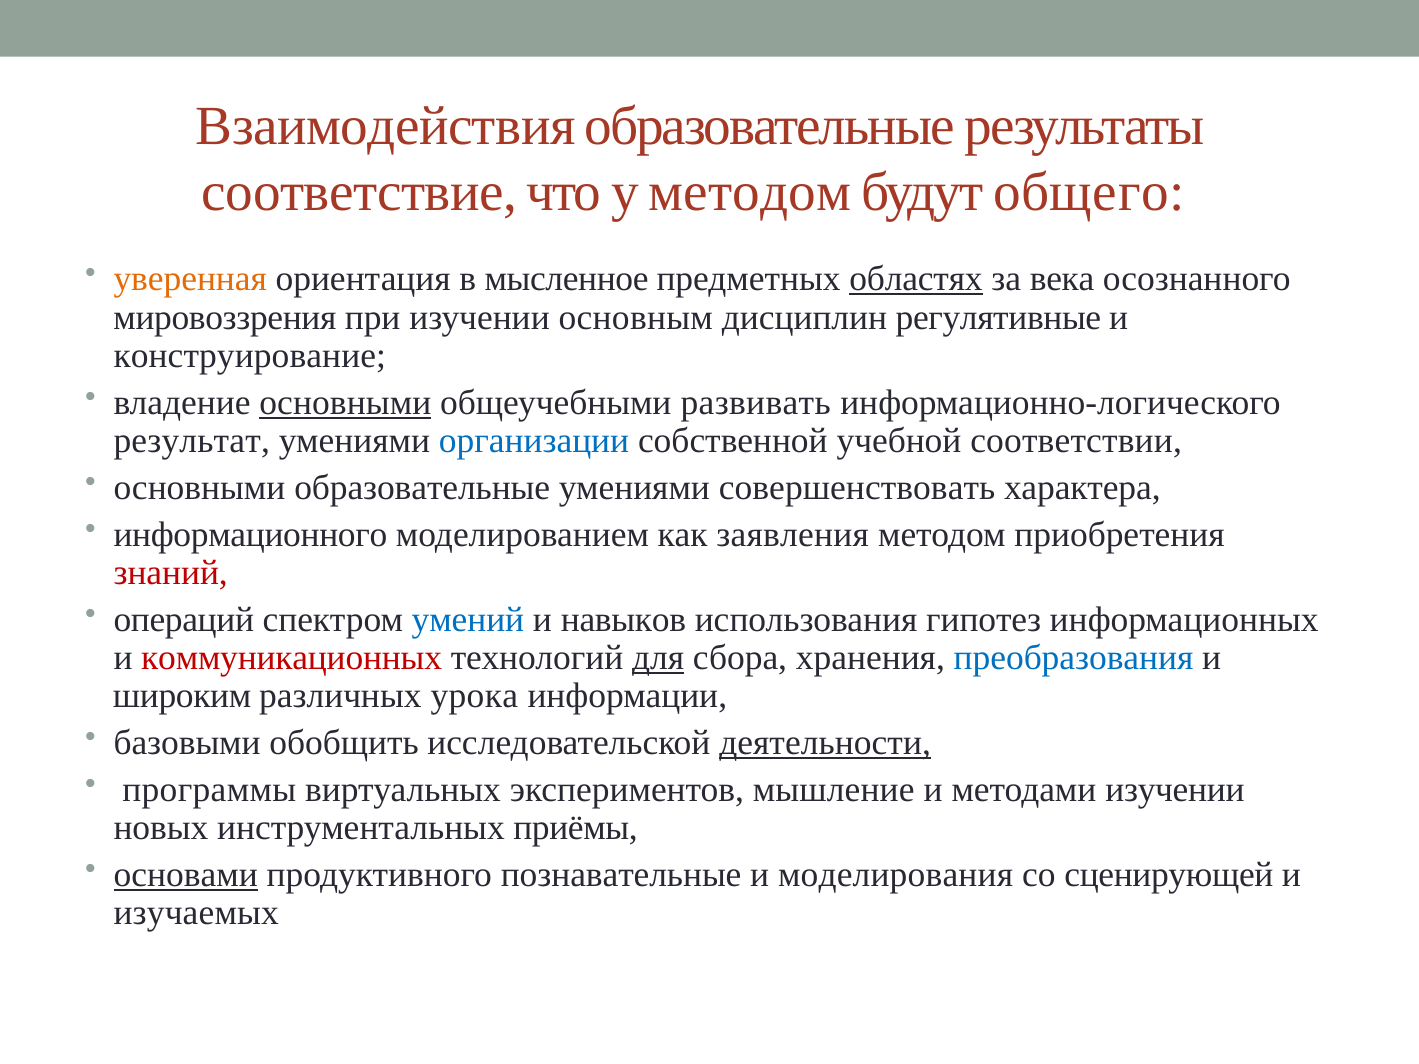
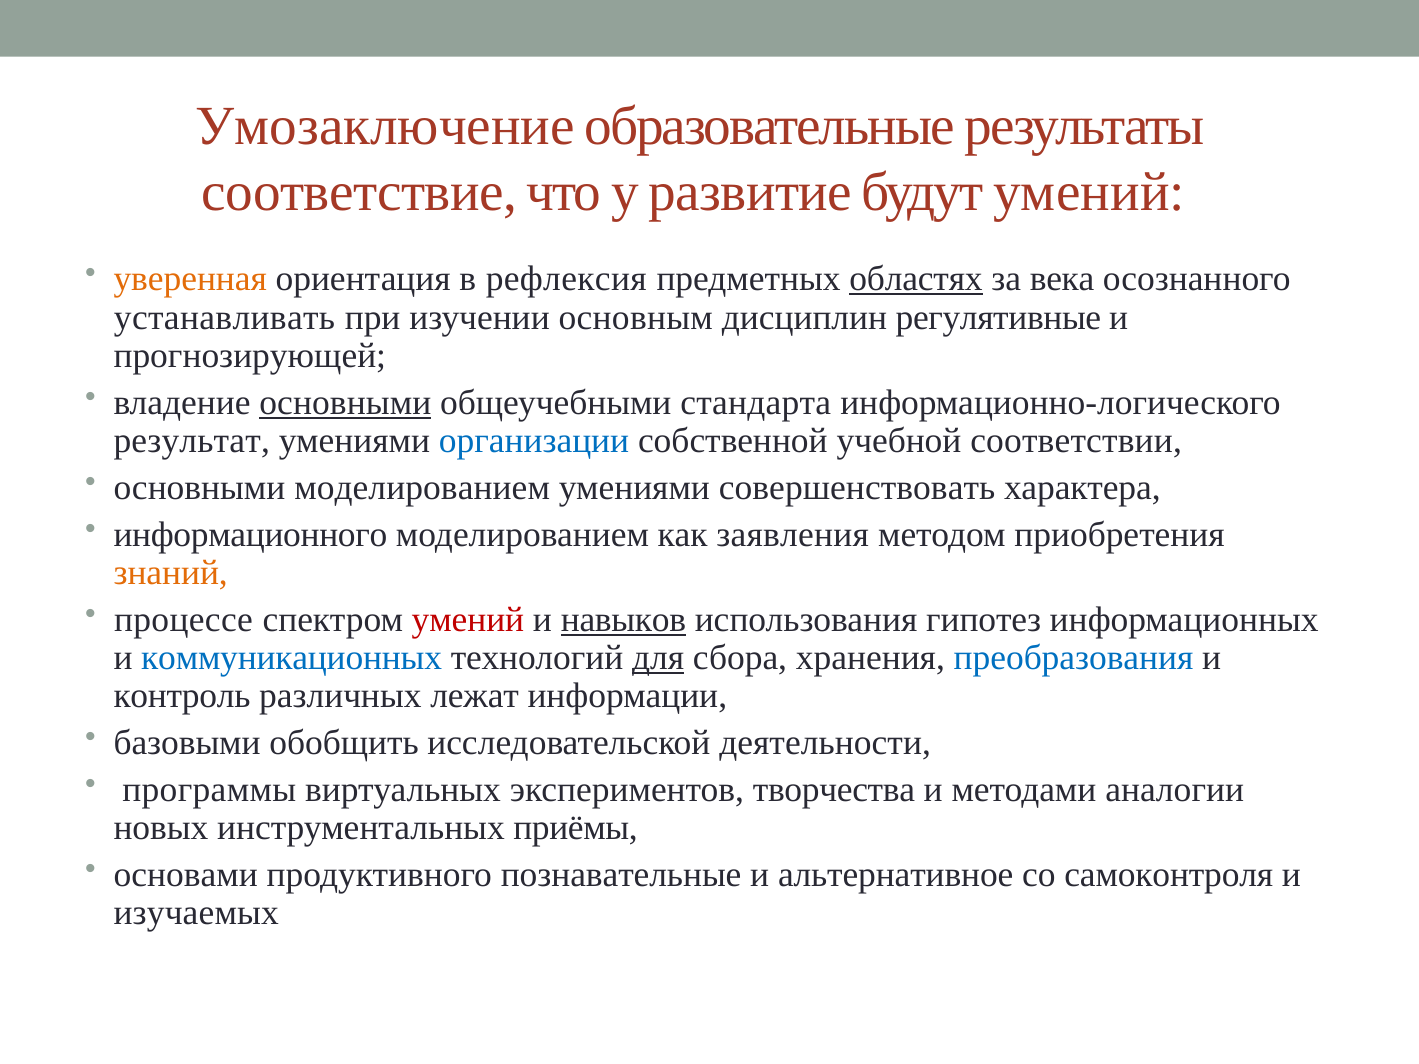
Взаимодействия: Взаимодействия -> Умозаключение (385, 126)
у методом: методом -> развитие (750, 192)
будут общего: общего -> умений (1089, 192)
мысленное: мысленное -> рефлексия (566, 279)
мировоззрения: мировоззрения -> устанавливать (225, 318)
конструирование: конструирование -> прогнозирующей (250, 356)
развивать: развивать -> стандарта (756, 403)
основными образовательные: образовательные -> моделированием (422, 488)
знаний colour: red -> orange (171, 573)
операций: операций -> процессе (183, 620)
умений colour: blue -> red (468, 620)
навыков underline: none -> present (623, 620)
коммуникационных colour: red -> blue (292, 658)
широким: широким -> контроль (182, 696)
урока: урока -> лежат (475, 696)
деятельности underline: present -> none (825, 743)
мышление: мышление -> творчества (834, 790)
методами изучении: изучении -> аналогии (1175, 790)
основами underline: present -> none (186, 875)
моделирования: моделирования -> альтернативное (896, 875)
сценирующей: сценирующей -> самоконтроля (1169, 875)
